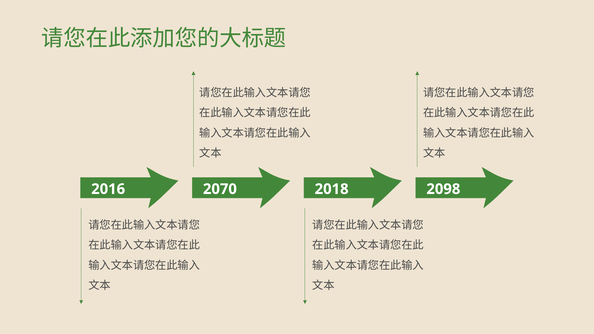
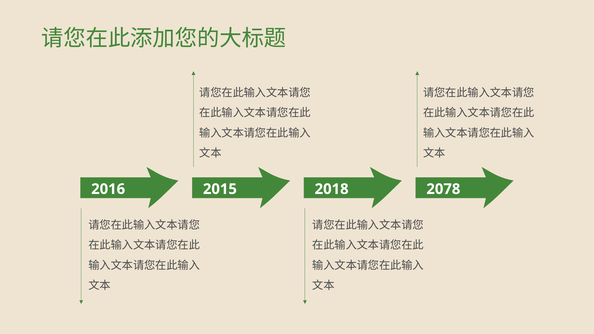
2070: 2070 -> 2015 (220, 189)
2098: 2098 -> 2078 (443, 189)
